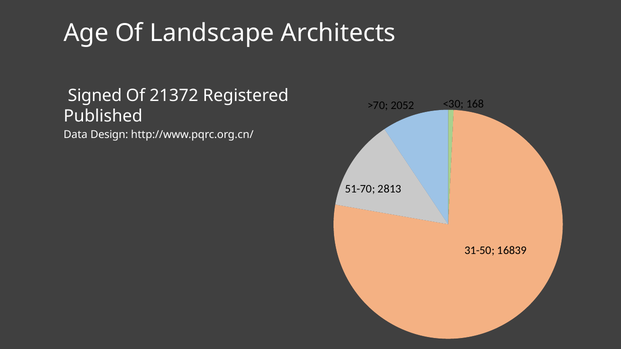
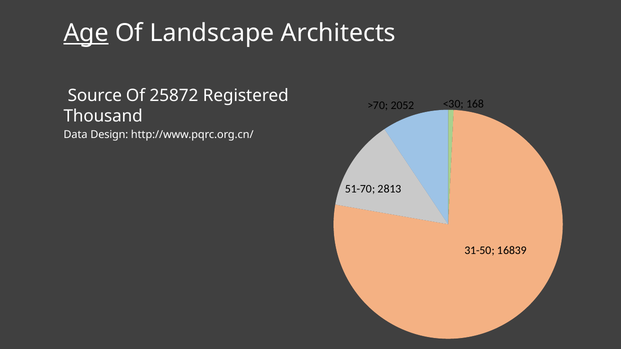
Age underline: none -> present (86, 33)
Signed: Signed -> Source (95, 96)
21372: 21372 -> 25872 (174, 96)
Published: Published -> Thousand (103, 116)
